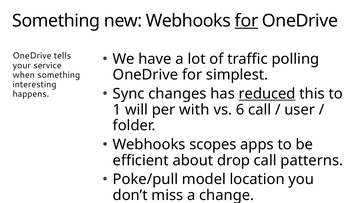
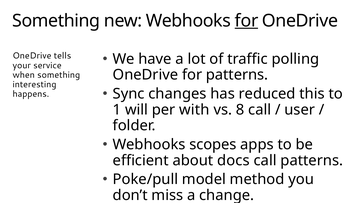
for simplest: simplest -> patterns (237, 75)
reduced underline: present -> none (267, 94)
6: 6 -> 8 (240, 110)
drop: drop -> docs (233, 161)
location: location -> method (257, 180)
